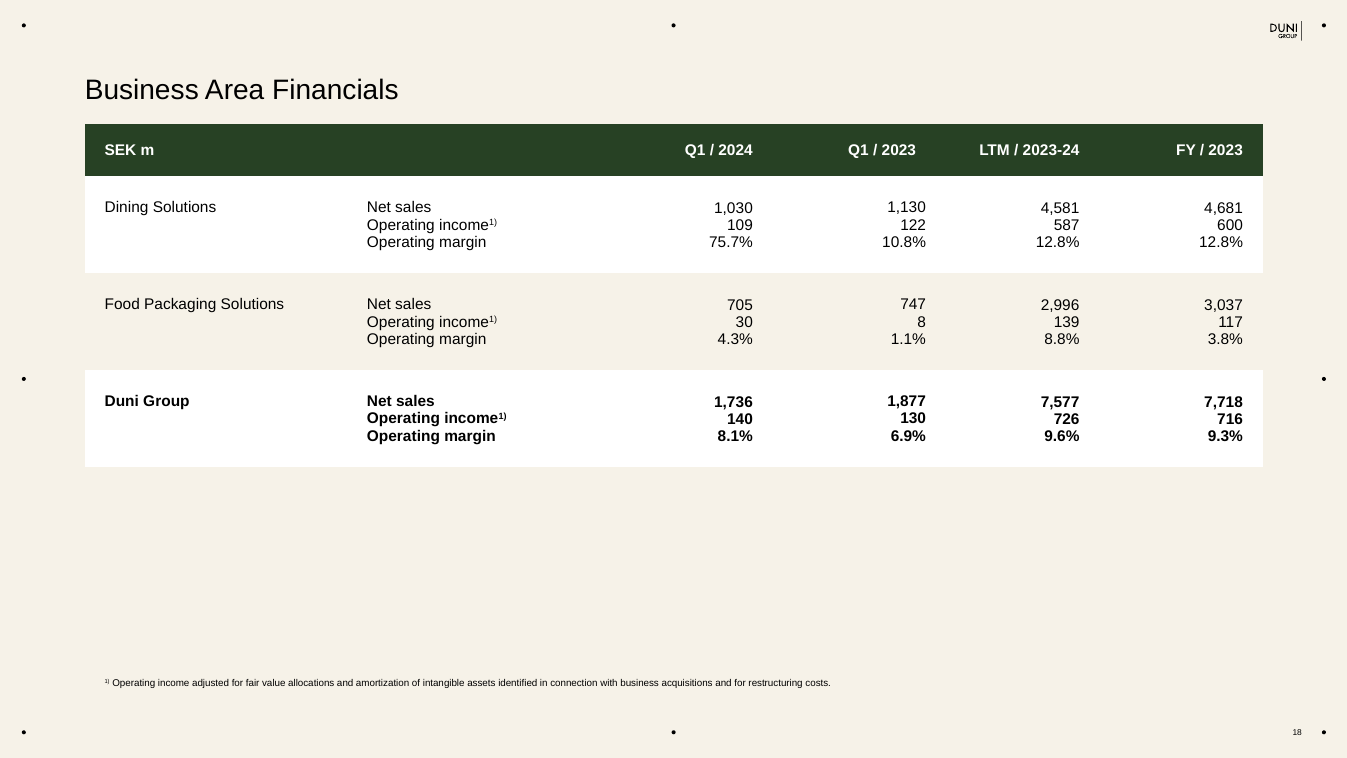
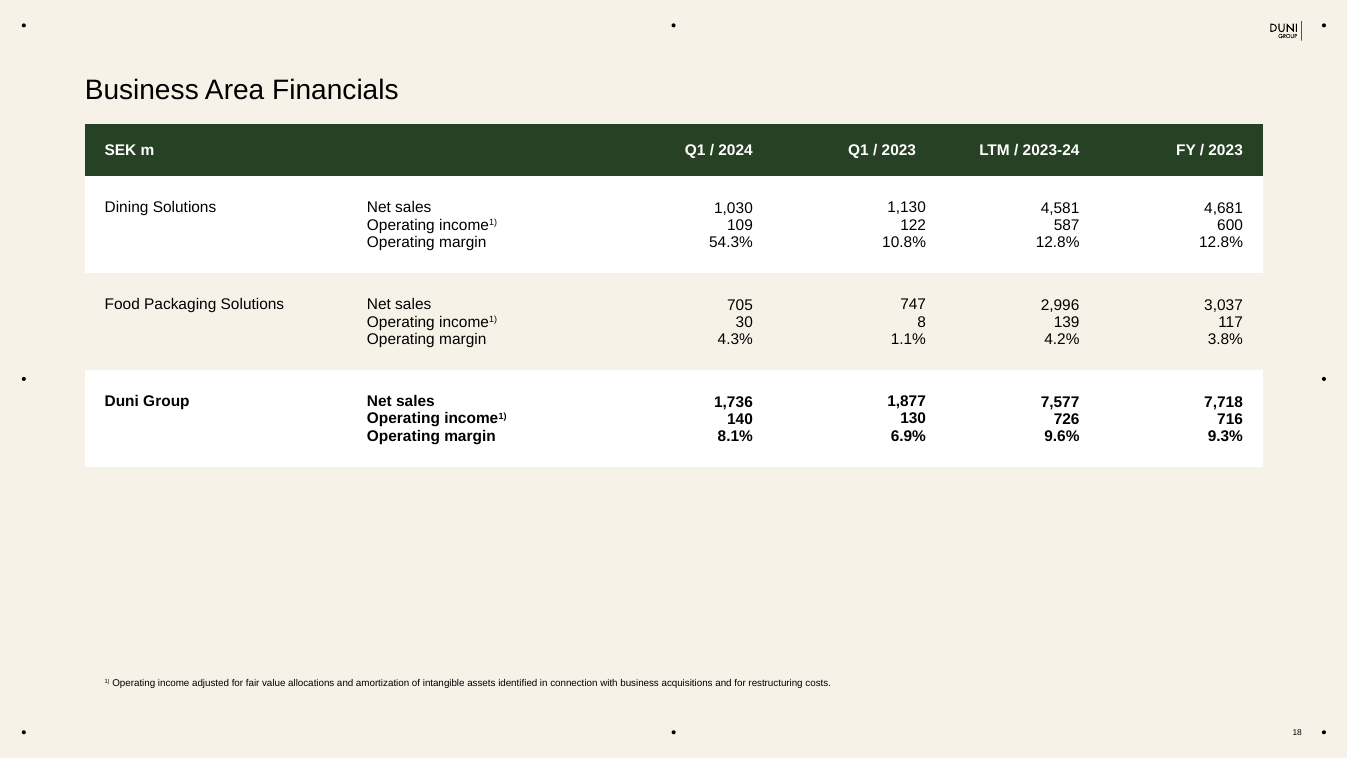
75.7%: 75.7% -> 54.3% (731, 243)
8.8%: 8.8% -> 4.2% (1062, 340)
